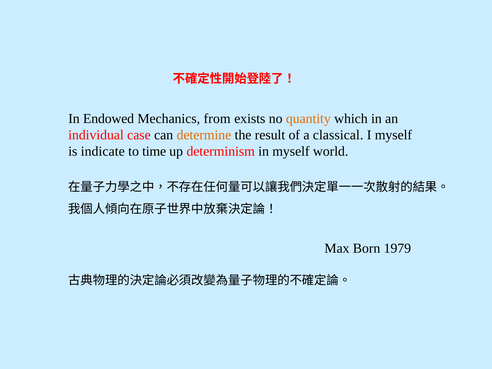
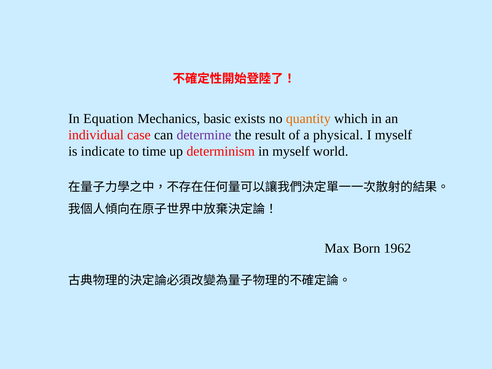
Endowed: Endowed -> Equation (108, 119)
from: from -> basic (217, 119)
determine colour: orange -> purple (204, 135)
classical: classical -> physical (338, 135)
1979: 1979 -> 1962 (397, 248)
